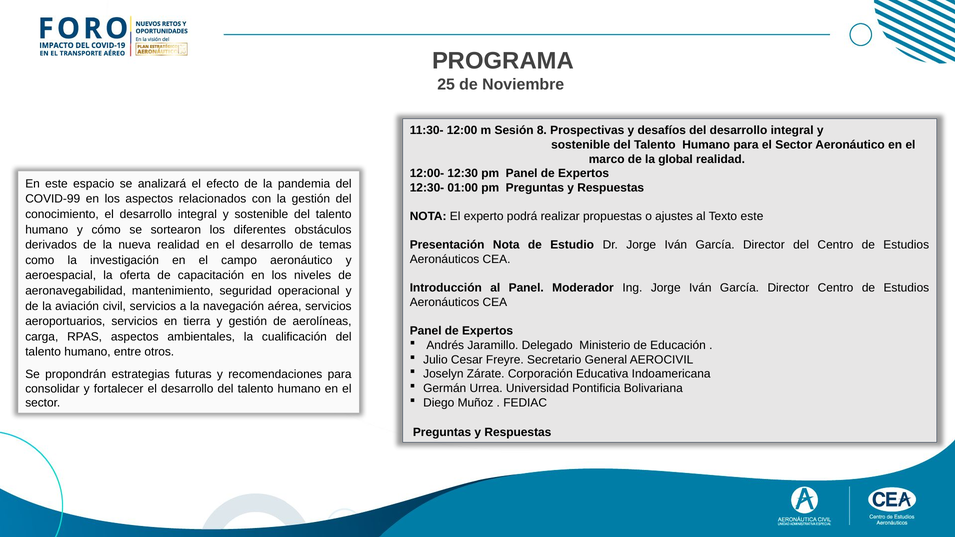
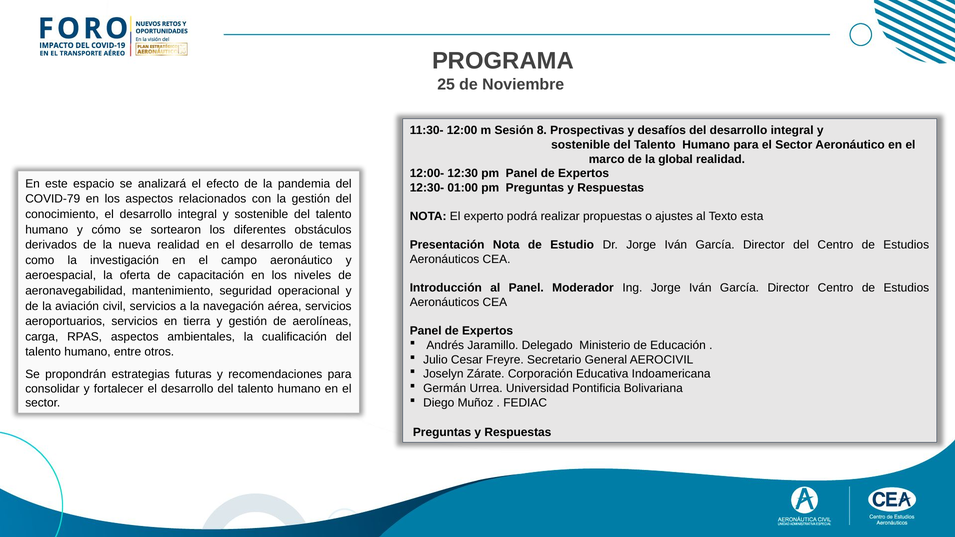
COVID-99: COVID-99 -> COVID-79 (53, 199)
Texto este: este -> esta (752, 216)
